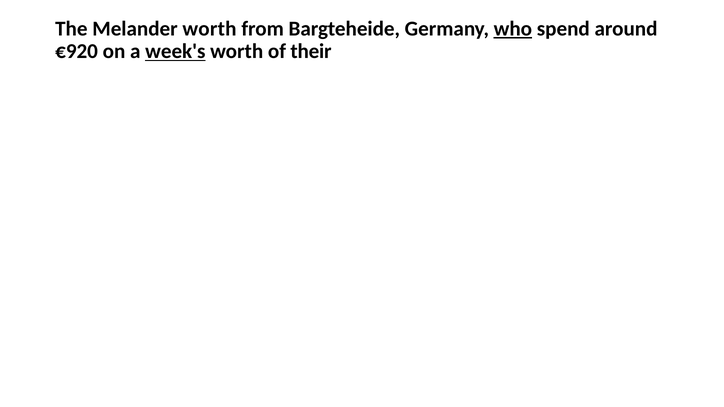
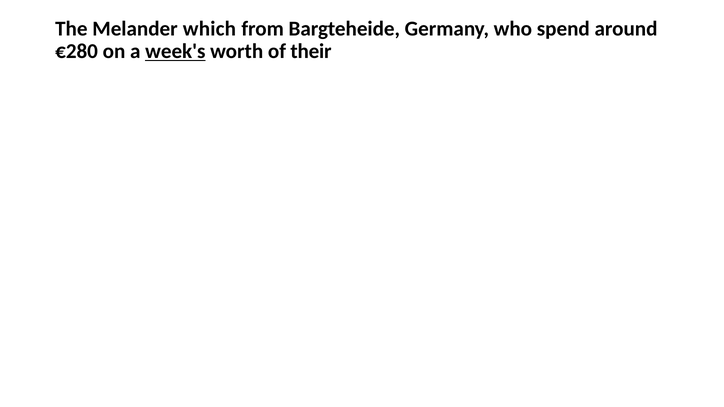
Melander worth: worth -> which (209, 29)
who underline: present -> none (513, 29)
€920: €920 -> €280 (77, 51)
